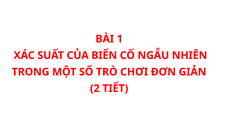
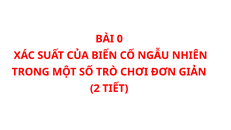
1: 1 -> 0 (120, 39)
